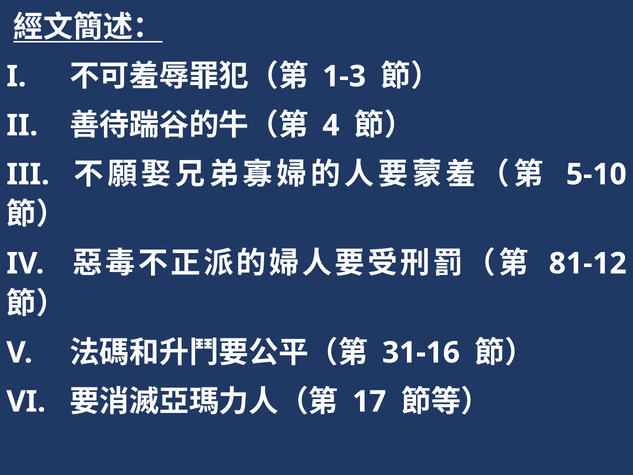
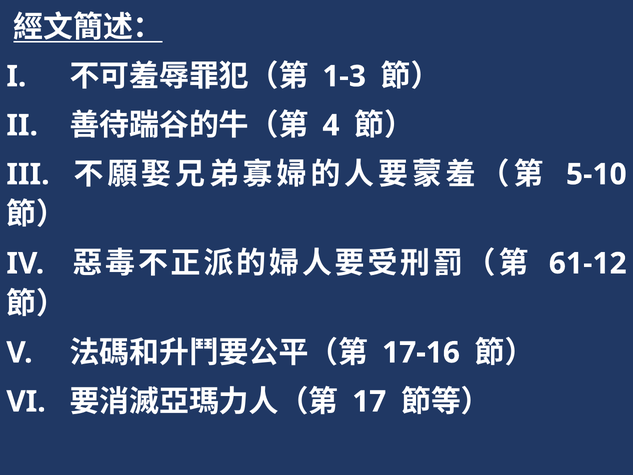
81-12: 81-12 -> 61-12 (588, 263)
31-16: 31-16 -> 17-16 (421, 352)
